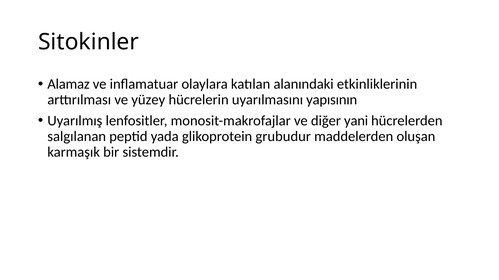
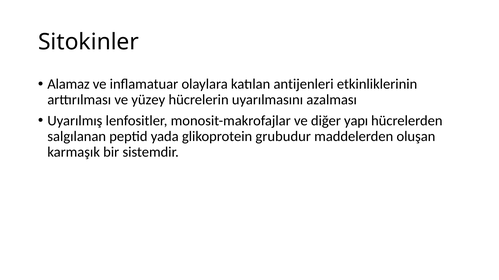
alanındaki: alanındaki -> antijenleri (304, 84)
yapısının: yapısının -> azalması (332, 100)
yani: yani -> yapı (356, 121)
